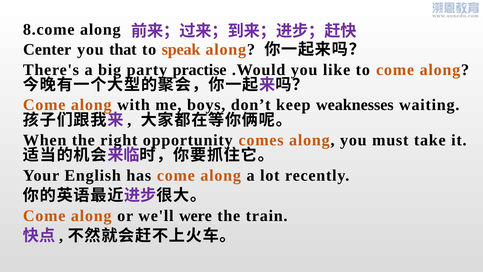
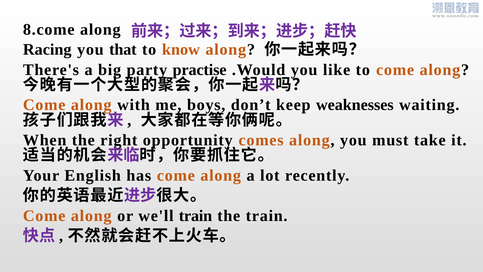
Center: Center -> Racing (47, 50)
speak: speak -> know (181, 50)
we'll were: were -> train (195, 216)
